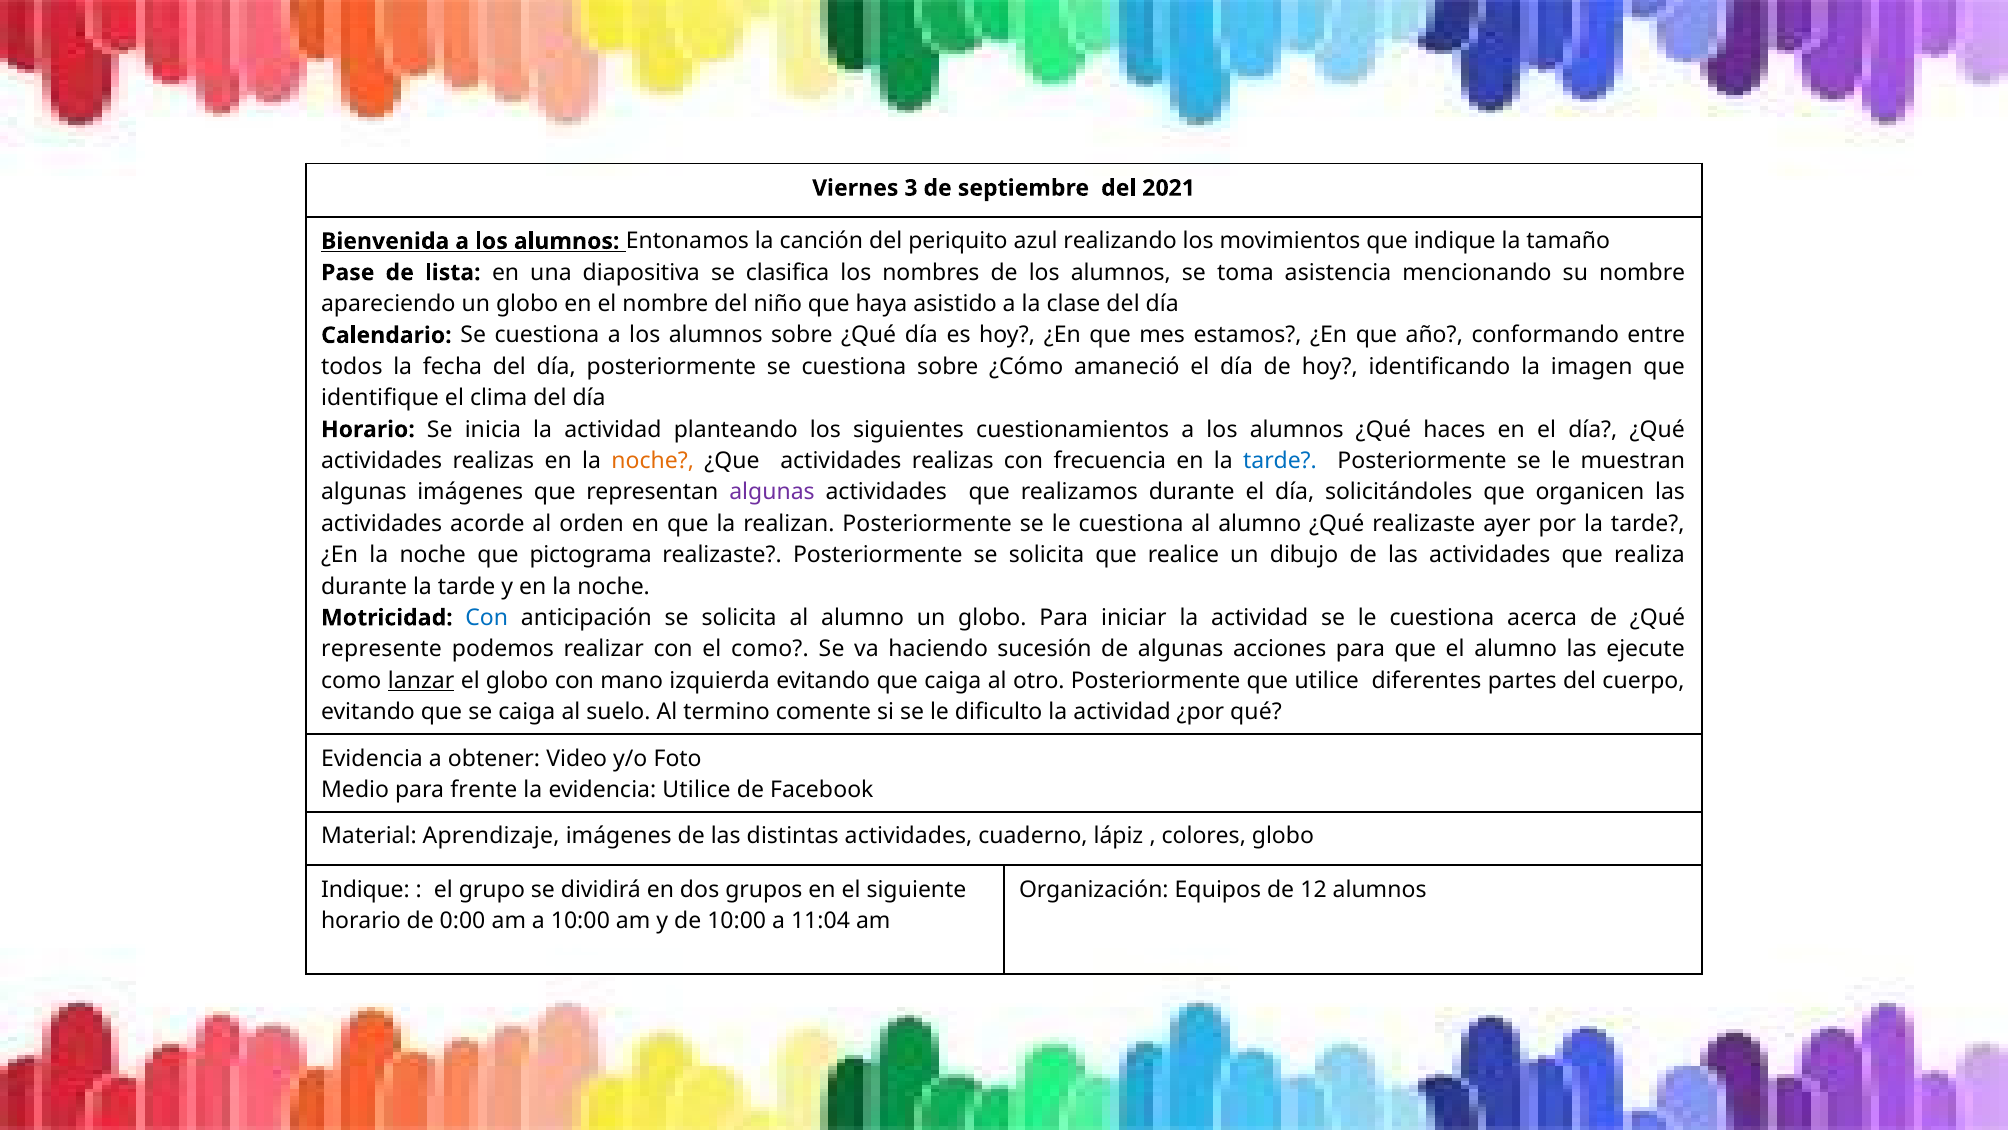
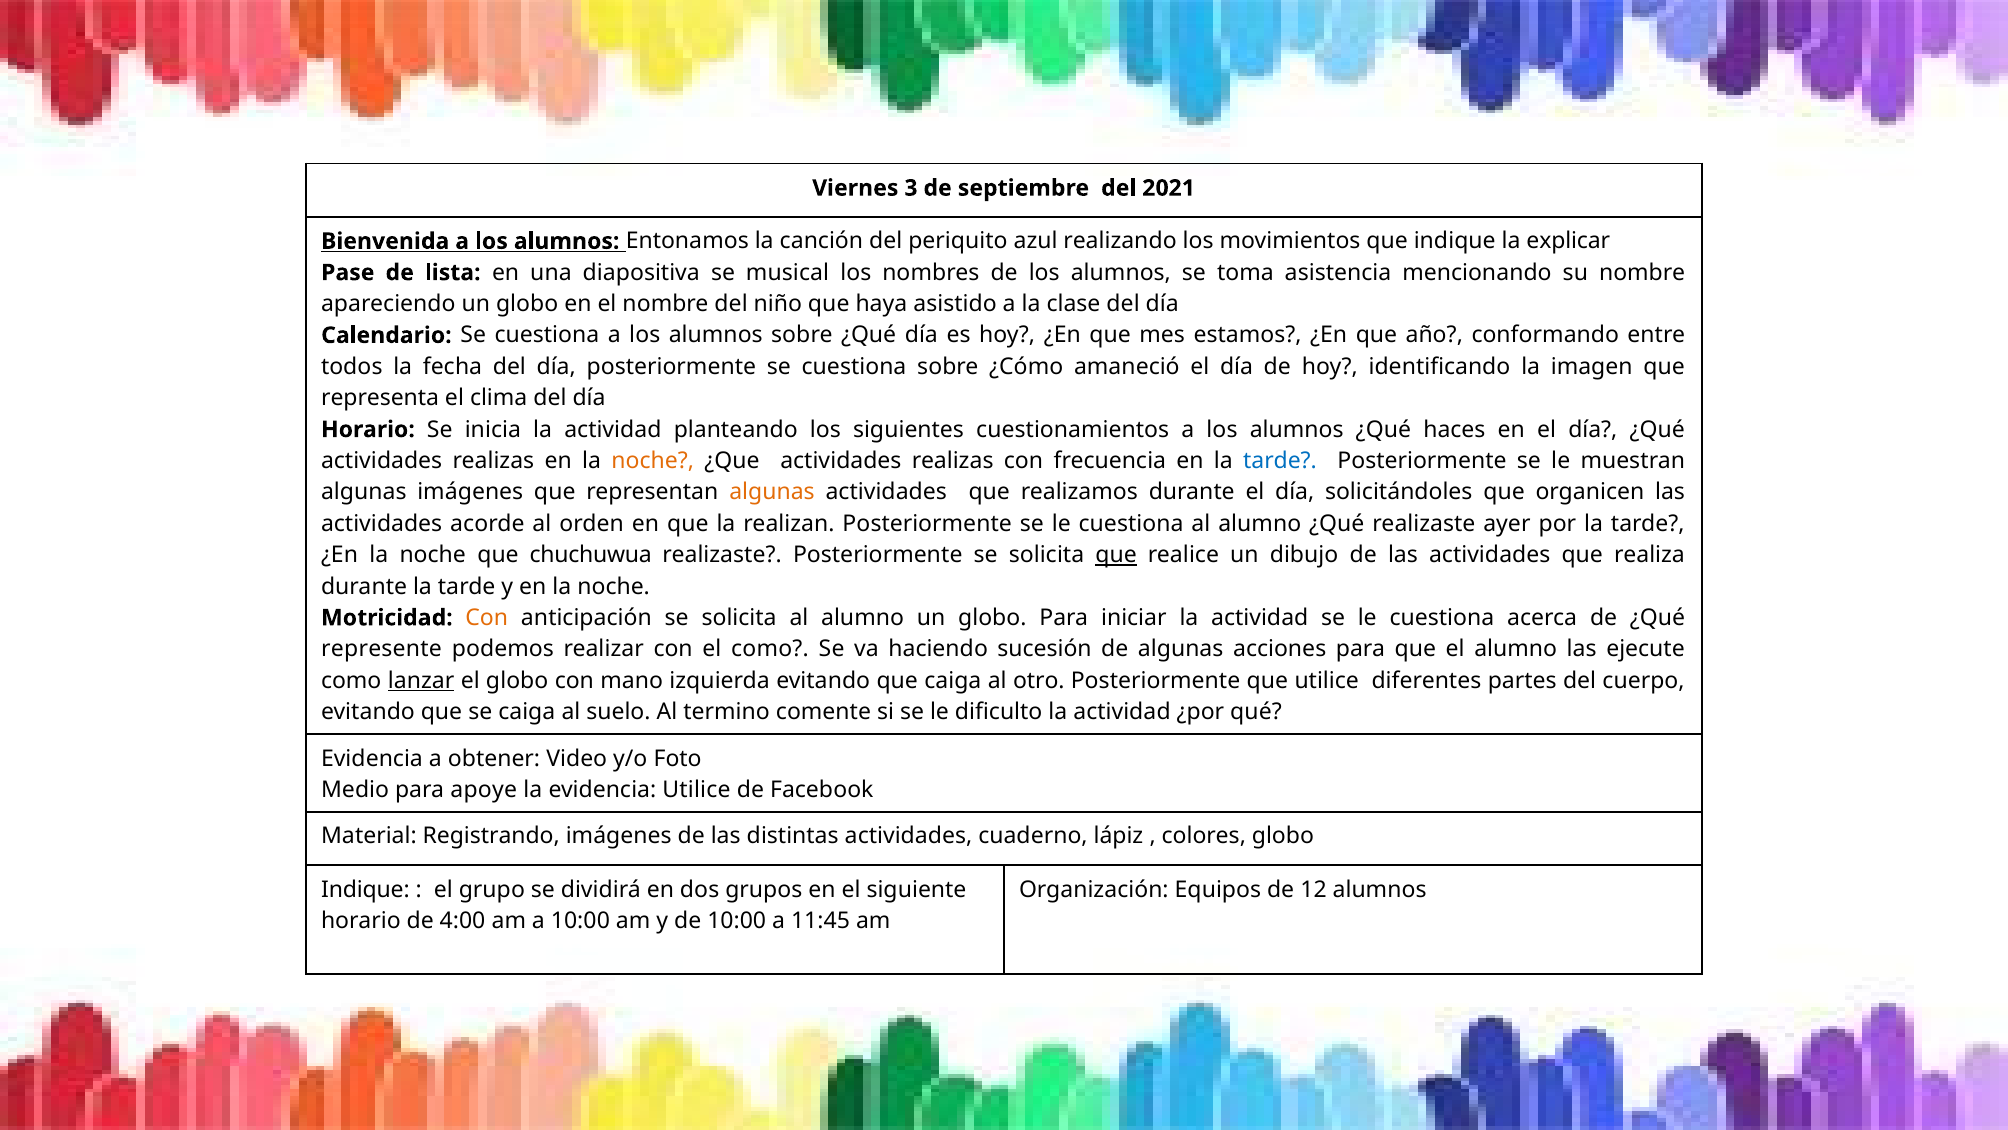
tamaño: tamaño -> explicar (1568, 241)
clasifica: clasifica -> musical (788, 272)
identifique: identifique -> representa (380, 398)
algunas colour: purple -> orange (772, 492)
pictograma: pictograma -> chuchuwua (591, 555)
que underline: none -> present (1116, 555)
Con colour: blue -> orange (487, 618)
frente: frente -> apoye (484, 789)
Aprendizaje: Aprendizaje -> Registrando (491, 836)
0:00: 0:00 -> 4:00 (463, 920)
11:04: 11:04 -> 11:45 (821, 920)
